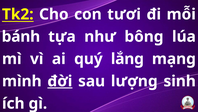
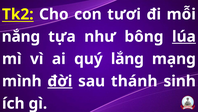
bánh: bánh -> nắng (21, 36)
lúa underline: none -> present (184, 36)
lượng: lượng -> thánh (134, 81)
